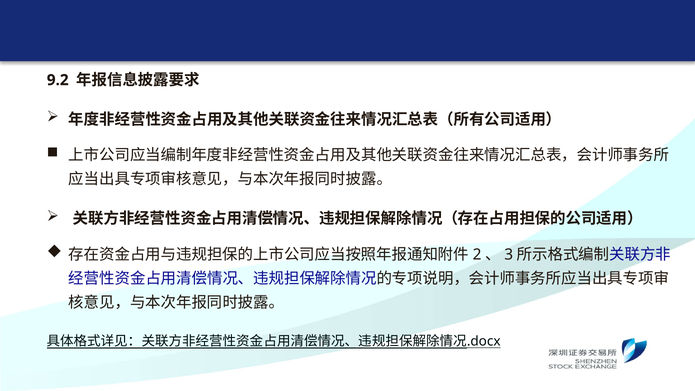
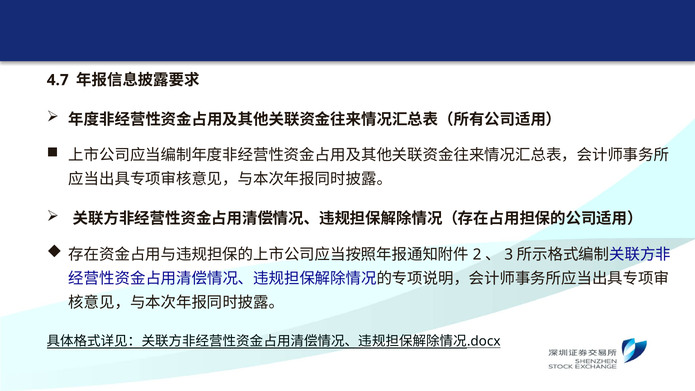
9.2: 9.2 -> 4.7 (58, 80)
